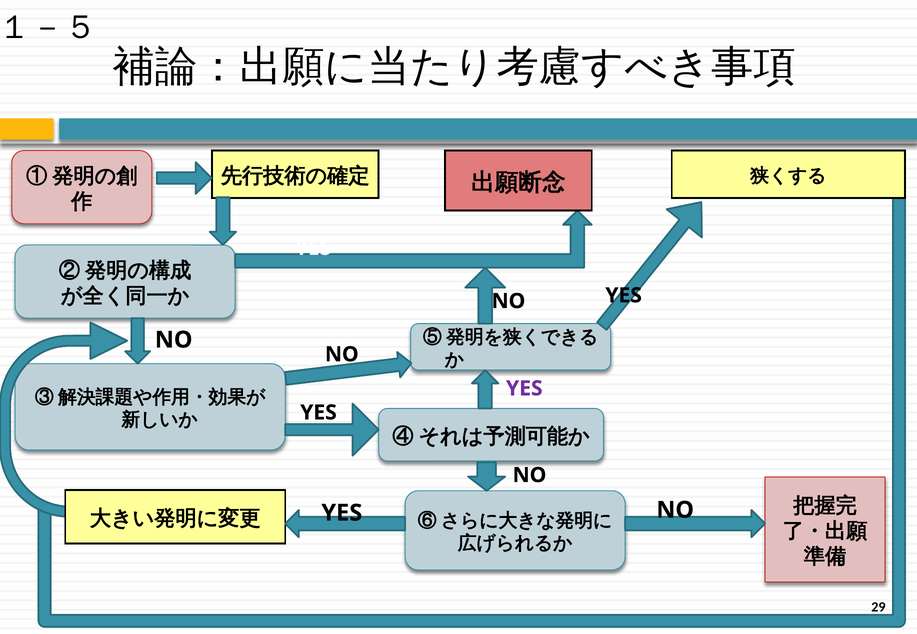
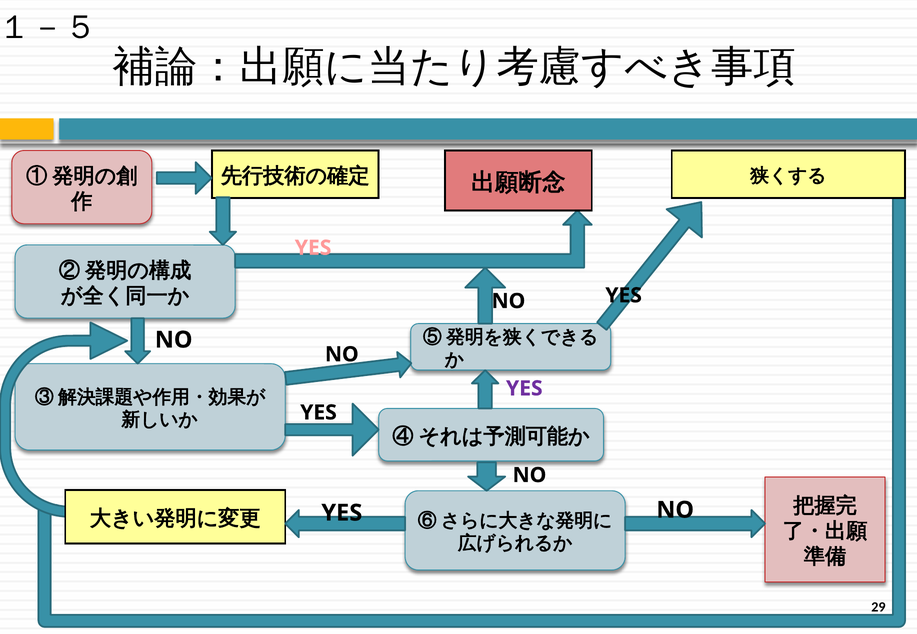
YES colour: white -> pink (313, 248)
